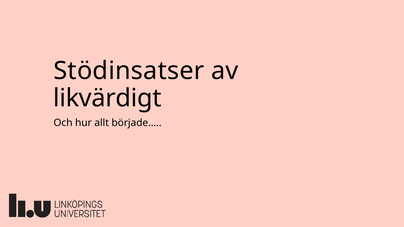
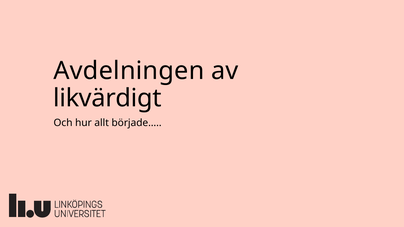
Stödinsatser: Stödinsatser -> Avdelningen (129, 71)
